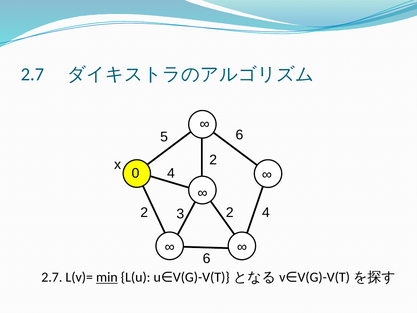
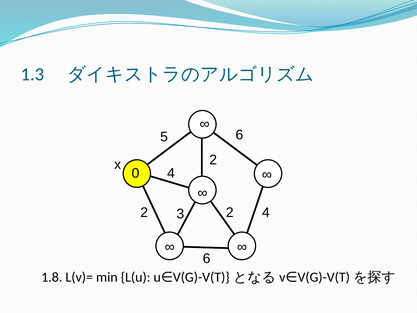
2.7: 2.7 -> 1.3 (33, 74)
2.7: 2.7 -> 1.8 (52, 277)
min underline: present -> none (107, 277)
